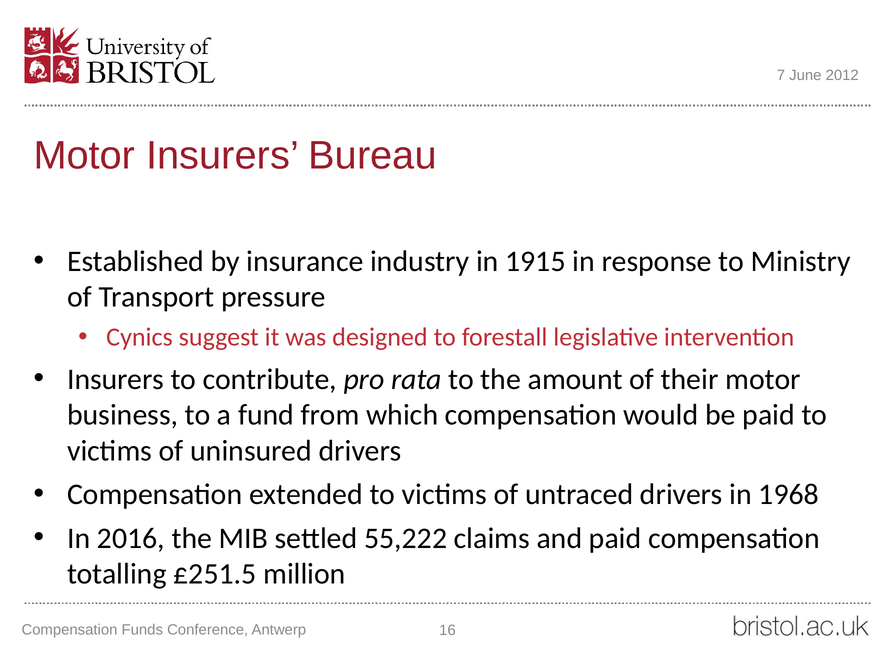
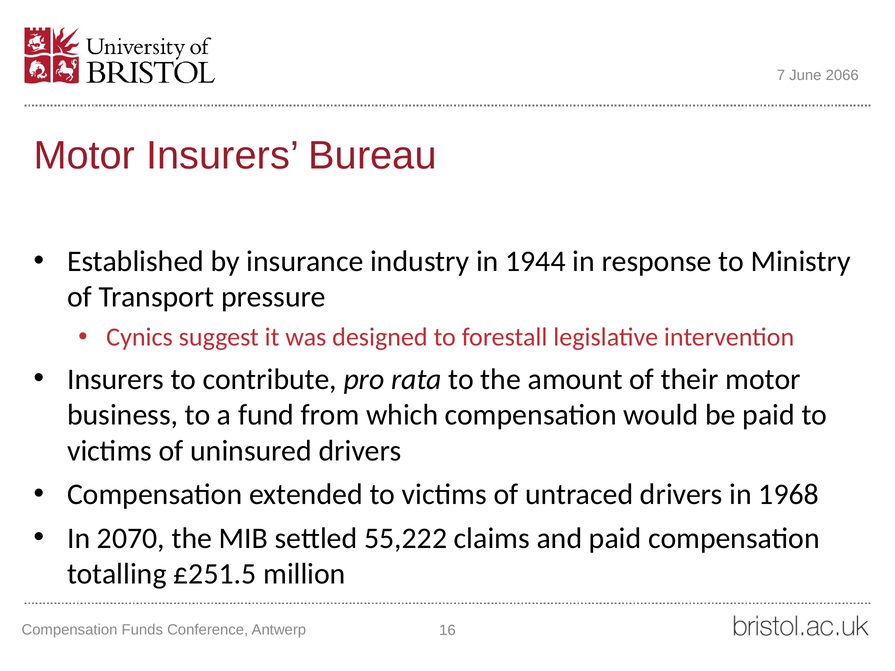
2012: 2012 -> 2066 (842, 75)
1915: 1915 -> 1944 (535, 261)
2016: 2016 -> 2070 (131, 538)
